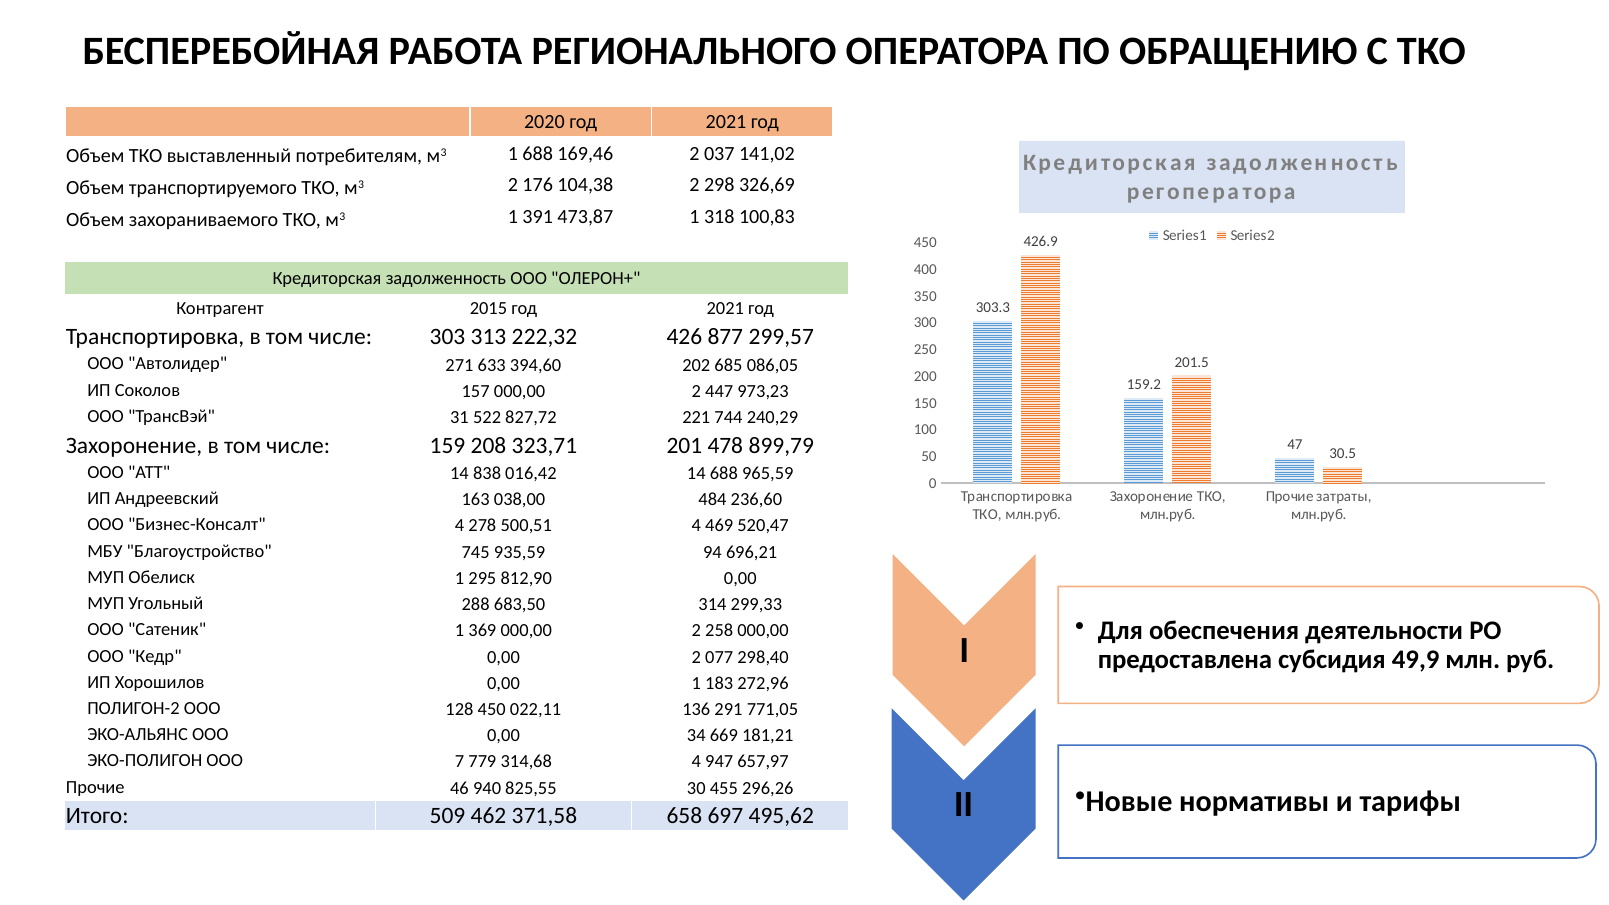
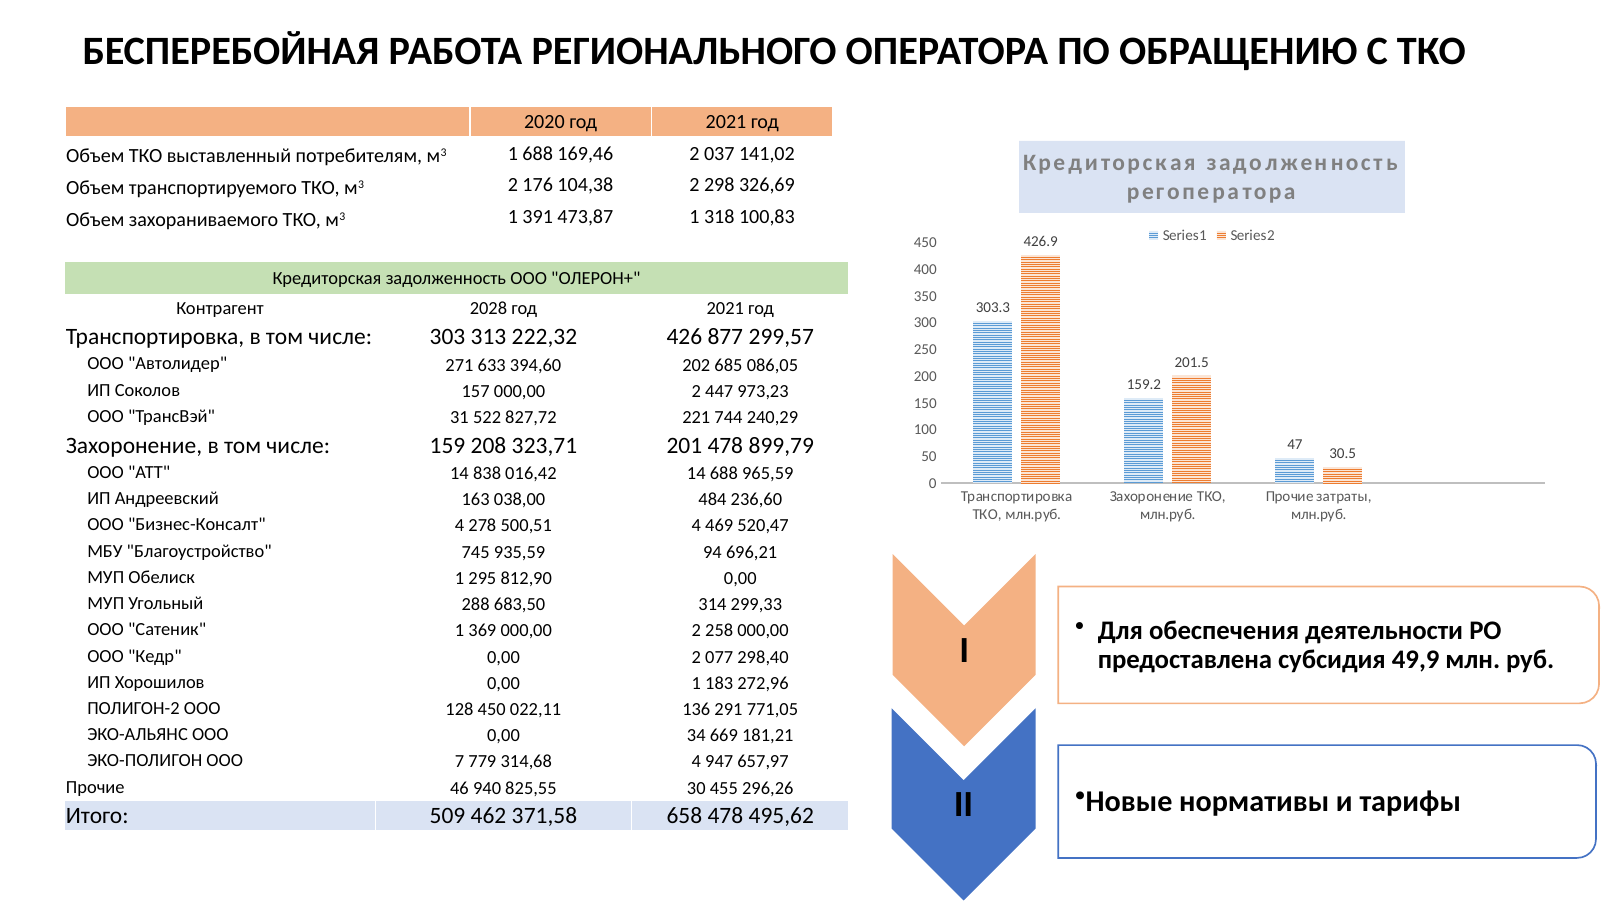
2015: 2015 -> 2028 (488, 309)
658 697: 697 -> 478 (725, 816)
